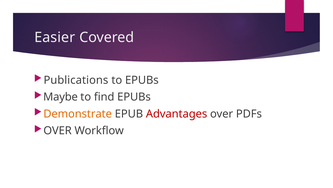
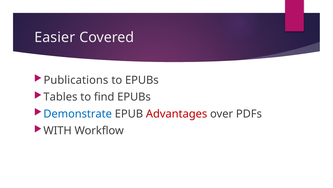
Maybe: Maybe -> Tables (60, 97)
Demonstrate colour: orange -> blue (78, 113)
OVER: OVER -> WITH (58, 130)
